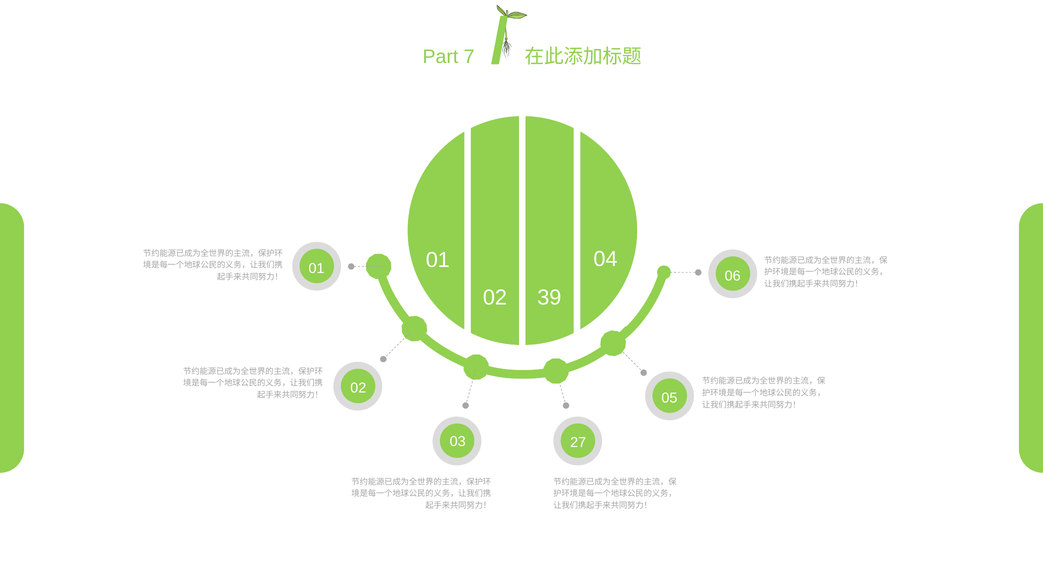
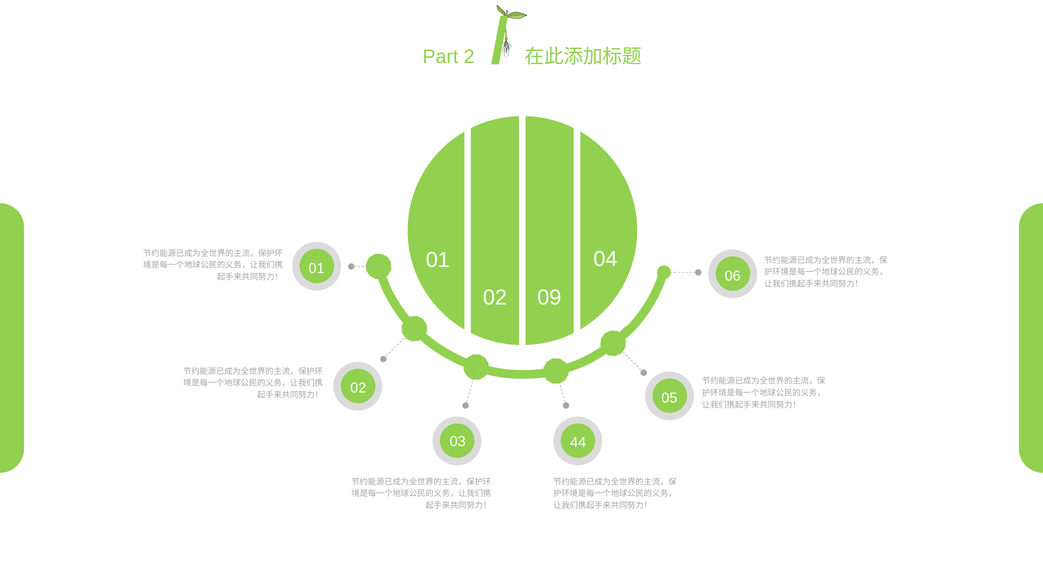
7: 7 -> 2 (469, 57)
39: 39 -> 09 (549, 298)
27: 27 -> 44 (578, 443)
